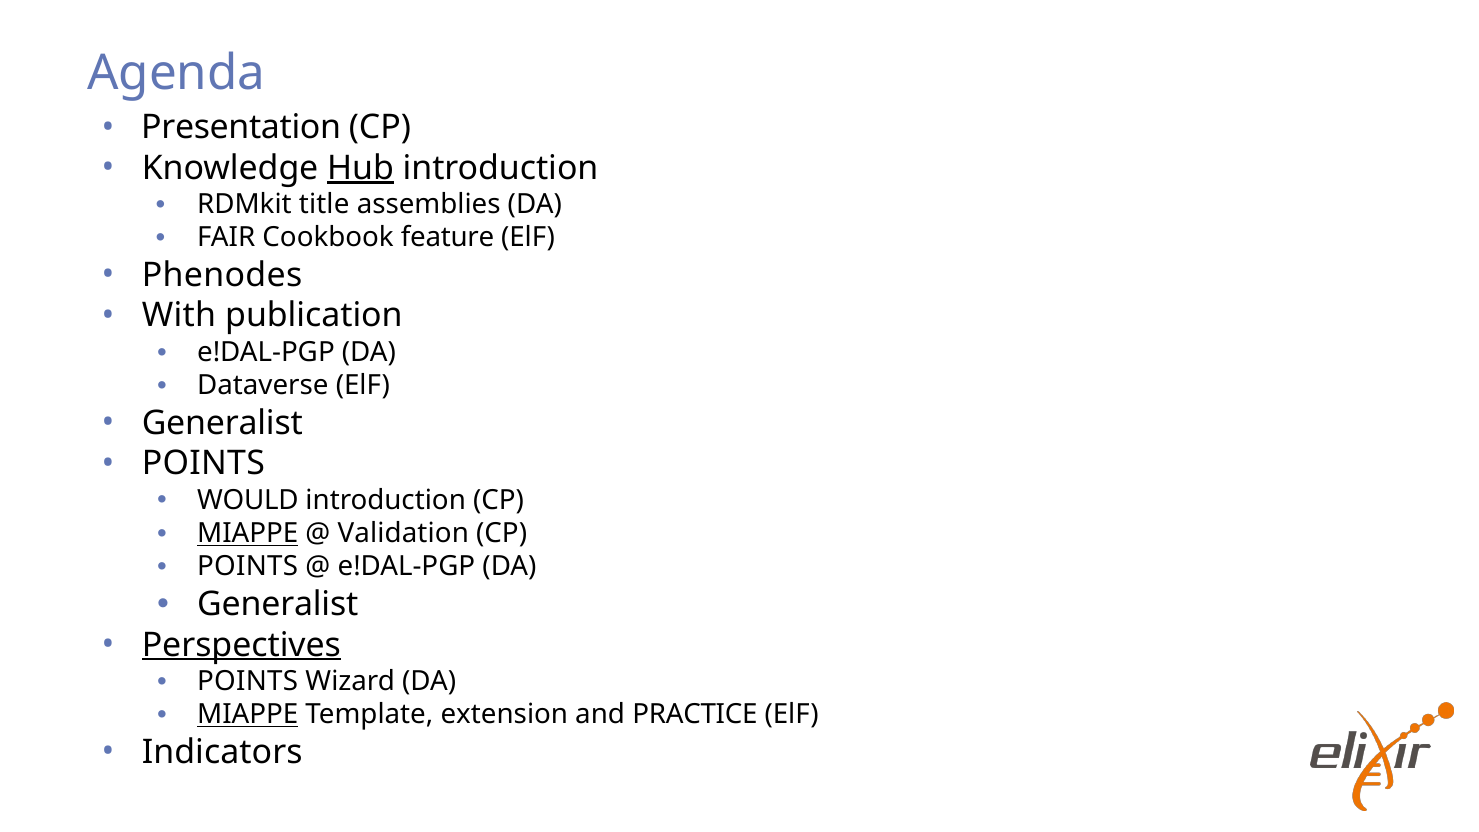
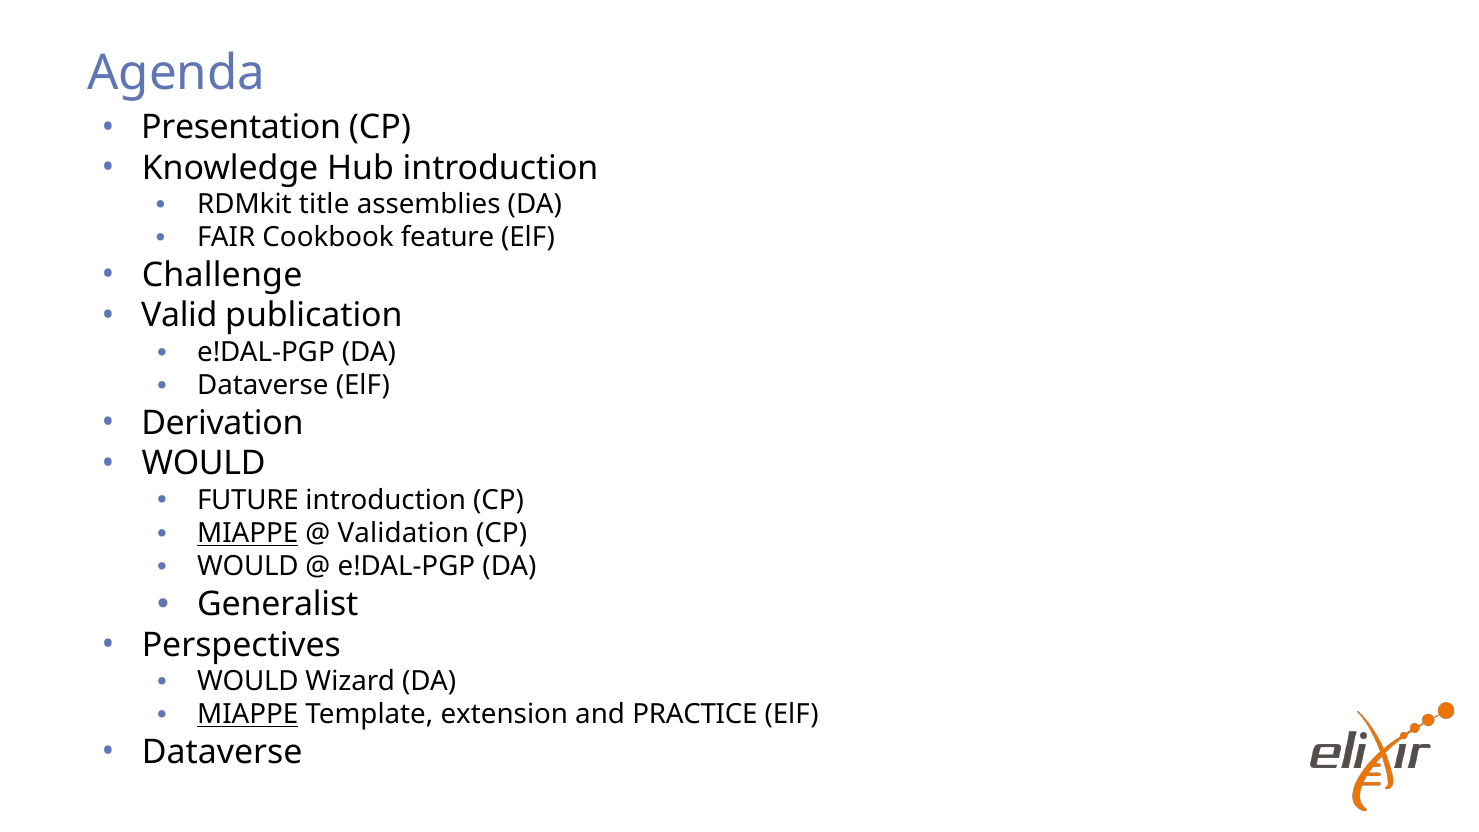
Hub underline: present -> none (361, 168)
Phenodes: Phenodes -> Challenge (222, 275)
With: With -> Valid (179, 316)
Generalist: Generalist -> Derivation (222, 423)
POINTS: POINTS -> WOULD (204, 464)
WOULD: WOULD -> FUTURE (248, 500)
POINTS: POINTS -> WOULD (248, 567)
Perspectives underline: present -> none (241, 645)
POINTS: POINTS -> WOULD (248, 681)
Indicators: Indicators -> Dataverse (222, 752)
